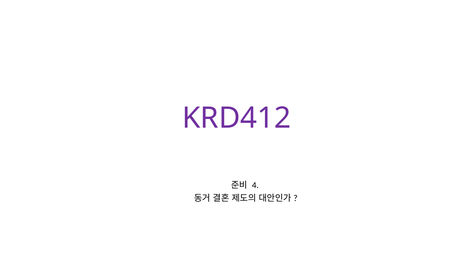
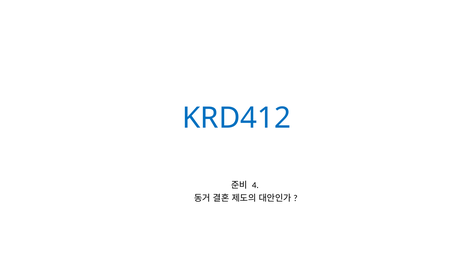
KRD412 colour: purple -> blue (237, 118)
